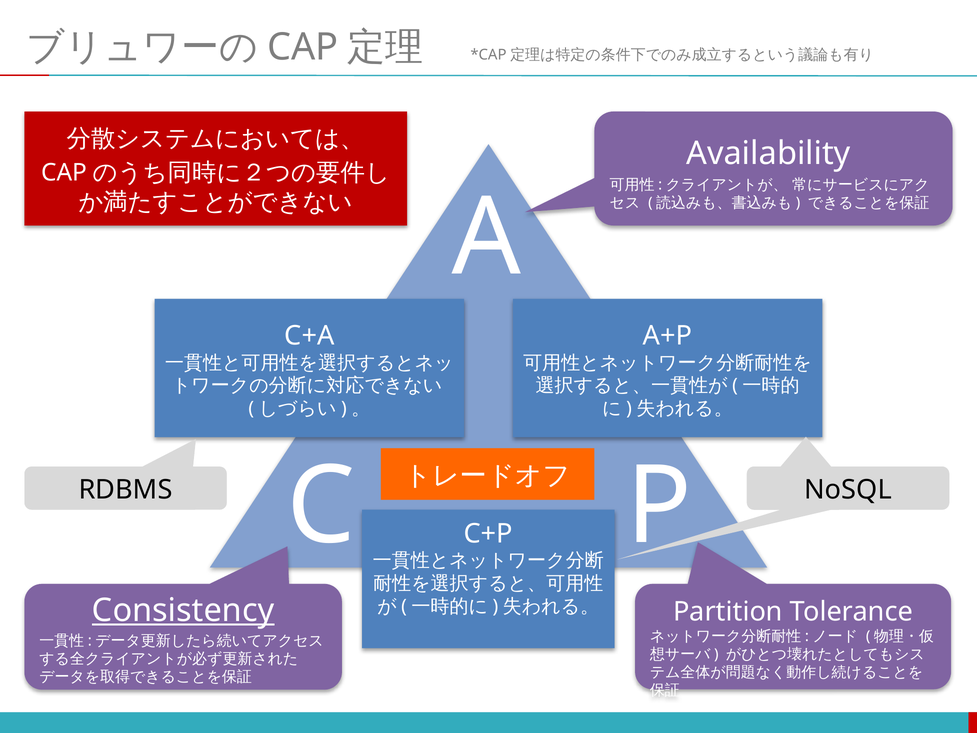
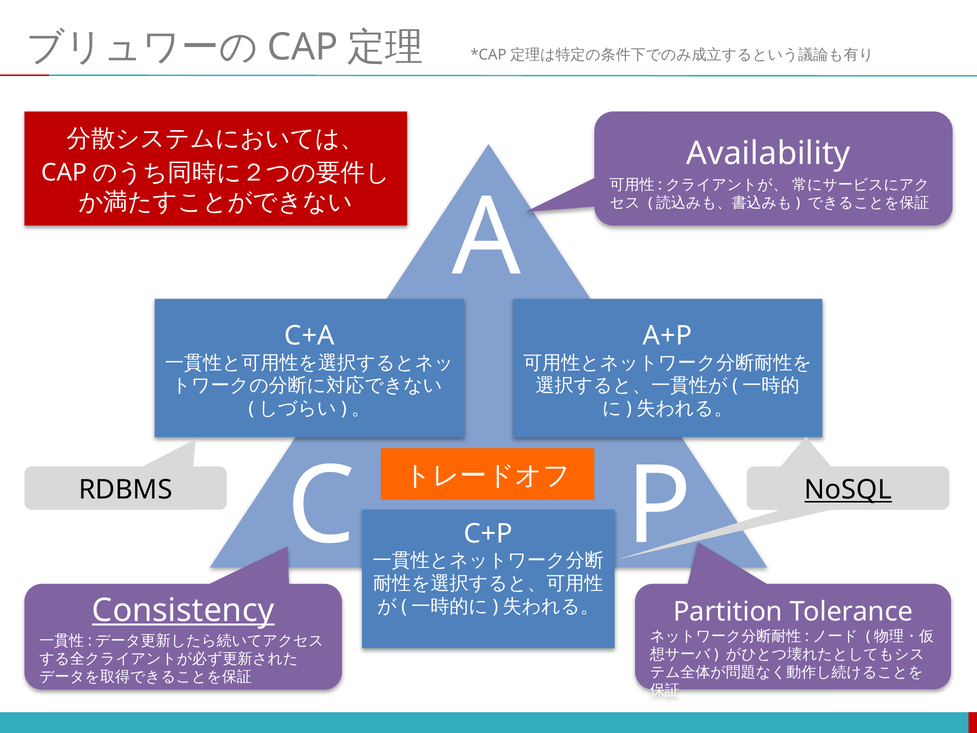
NoSQL underline: none -> present (848, 490)
